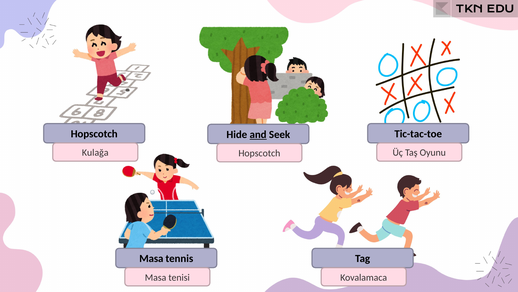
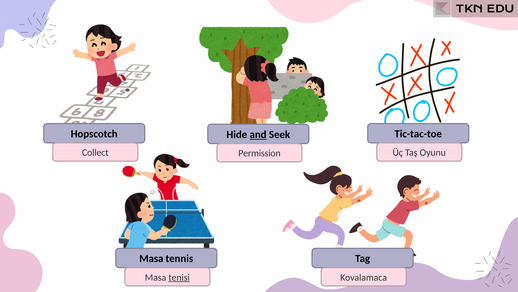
Kulağa: Kulağa -> Collect (95, 152)
Hopscotch: Hopscotch -> Permission (259, 153)
tenisi underline: none -> present (179, 277)
